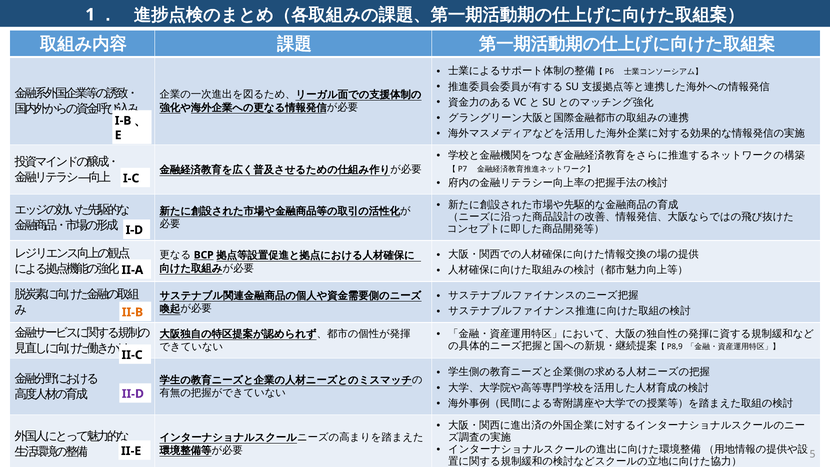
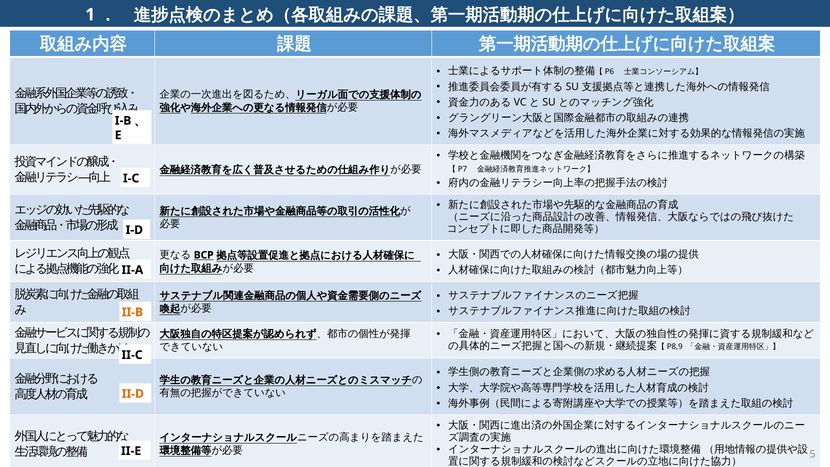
II-D colour: purple -> orange (133, 394)
